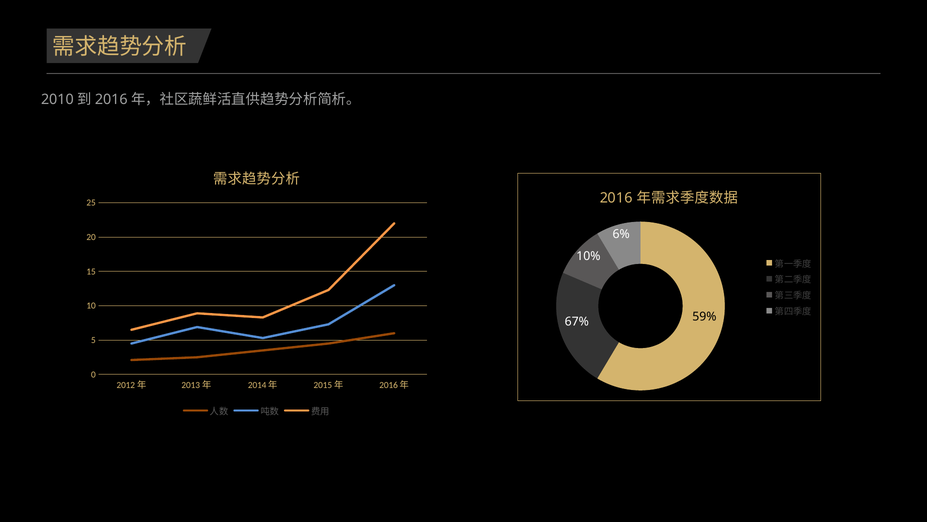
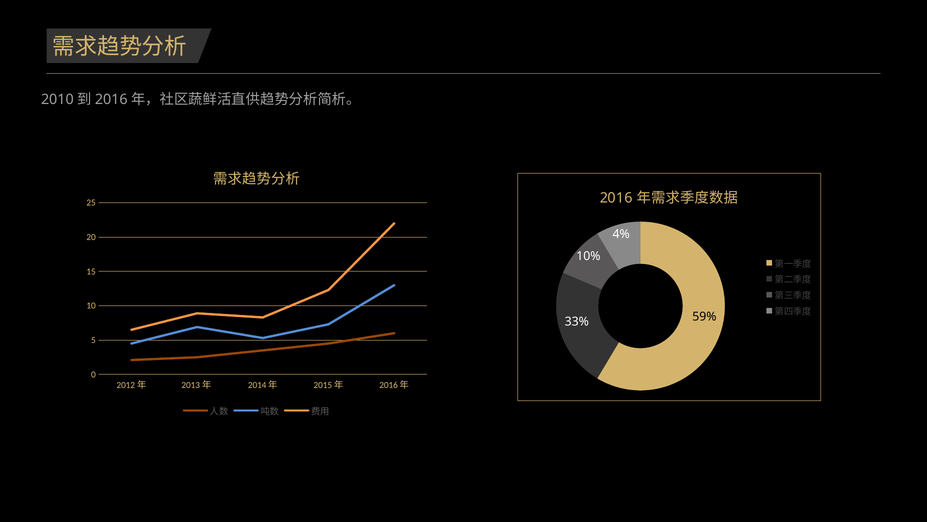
6%: 6% -> 4% (621, 234)
67%: 67% -> 33% (577, 322)
